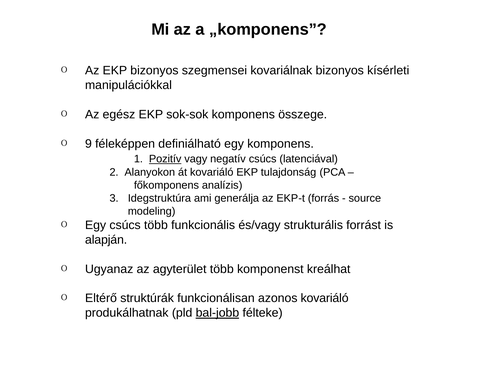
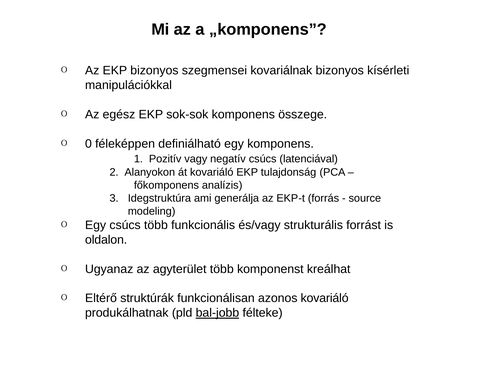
9: 9 -> 0 (88, 144)
Pozitív underline: present -> none (165, 159)
alapján: alapján -> oldalon (106, 240)
